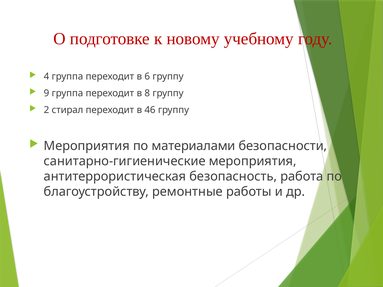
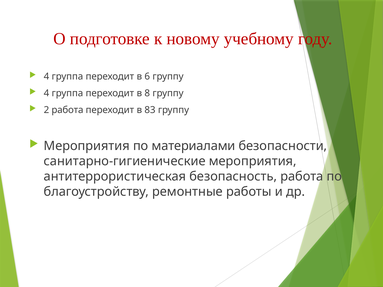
9: 9 -> 4 (46, 93)
2 стирал: стирал -> работа (67, 110)
46: 46 -> 83 (150, 110)
